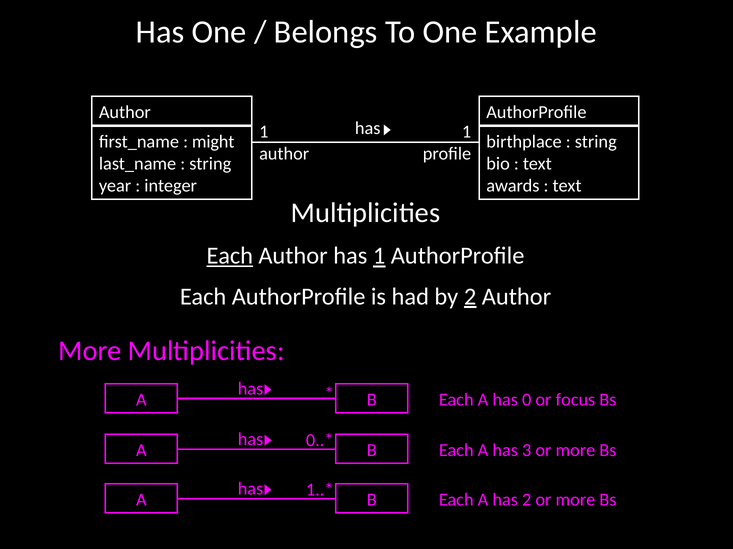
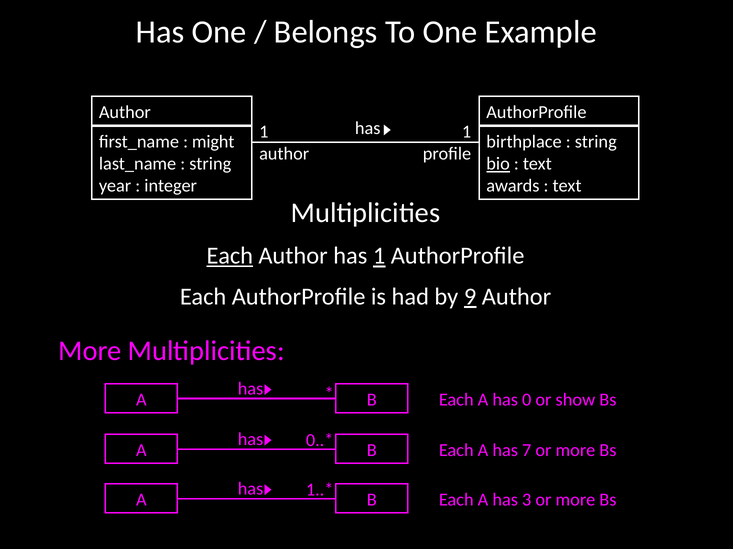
bio underline: none -> present (498, 164)
by 2: 2 -> 9 (470, 297)
focus: focus -> show (575, 400)
3: 3 -> 7 (527, 451)
has 2: 2 -> 3 (527, 500)
